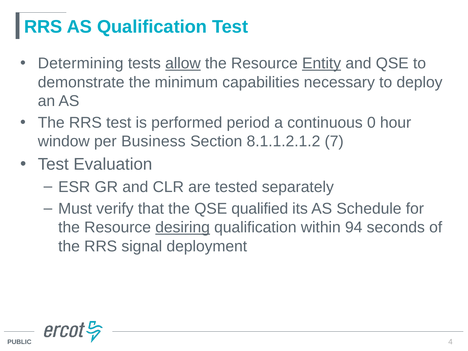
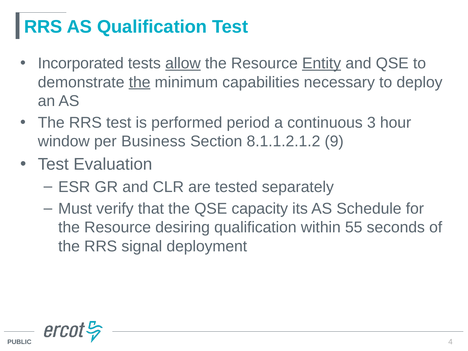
Determining: Determining -> Incorporated (81, 63)
the underline: none -> present (140, 82)
0: 0 -> 3 (371, 123)
7: 7 -> 9 (334, 141)
qualified: qualified -> capacity (260, 209)
desiring underline: present -> none (183, 227)
94: 94 -> 55 (354, 227)
